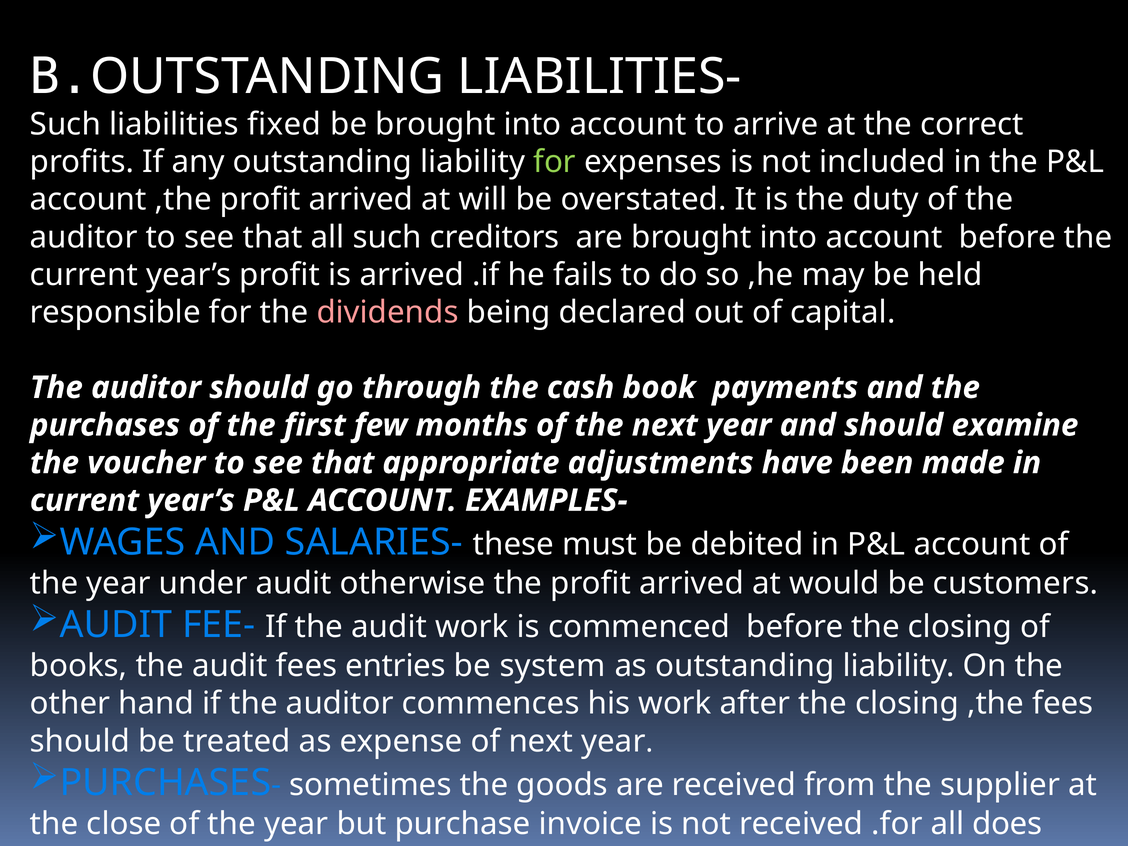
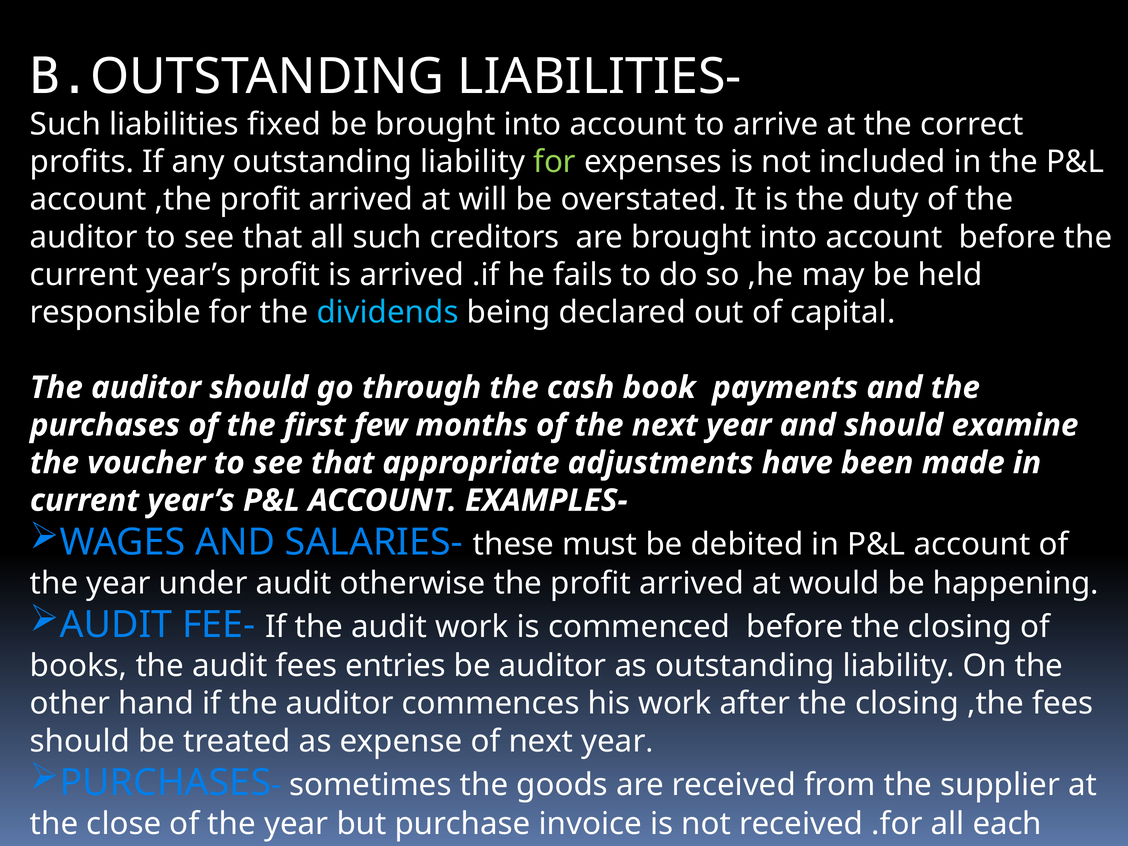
dividends colour: pink -> light blue (388, 312)
customers: customers -> happening (1016, 583)
be system: system -> auditor (553, 666)
does: does -> each (1007, 824)
